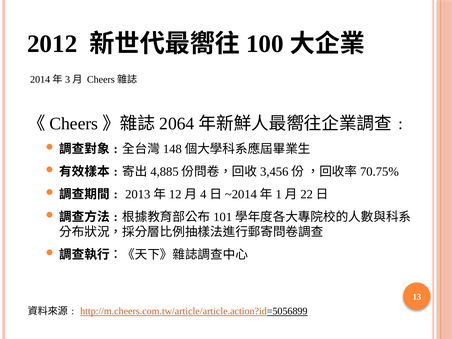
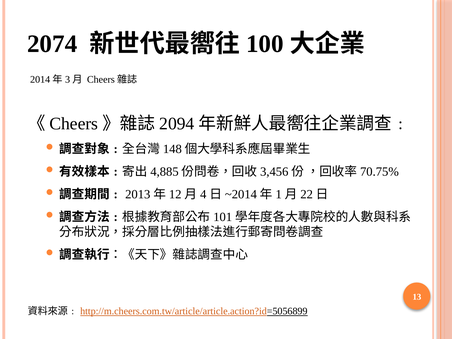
2012: 2012 -> 2074 (52, 44)
2064: 2064 -> 2094 (177, 124)
